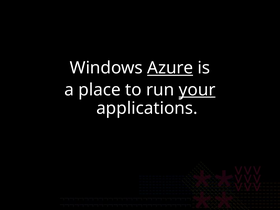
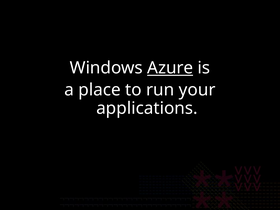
your underline: present -> none (197, 90)
